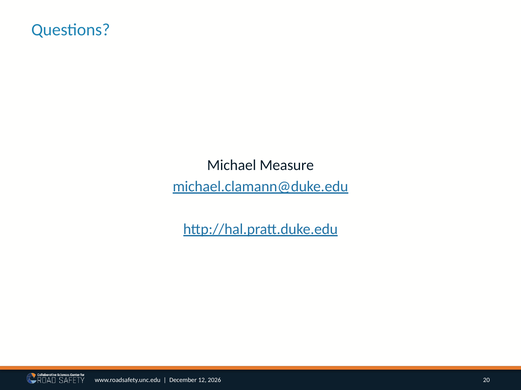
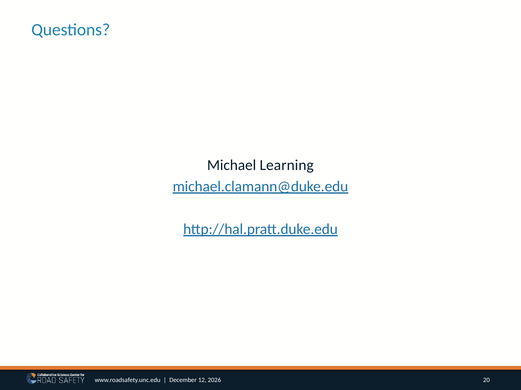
Measure: Measure -> Learning (287, 165)
